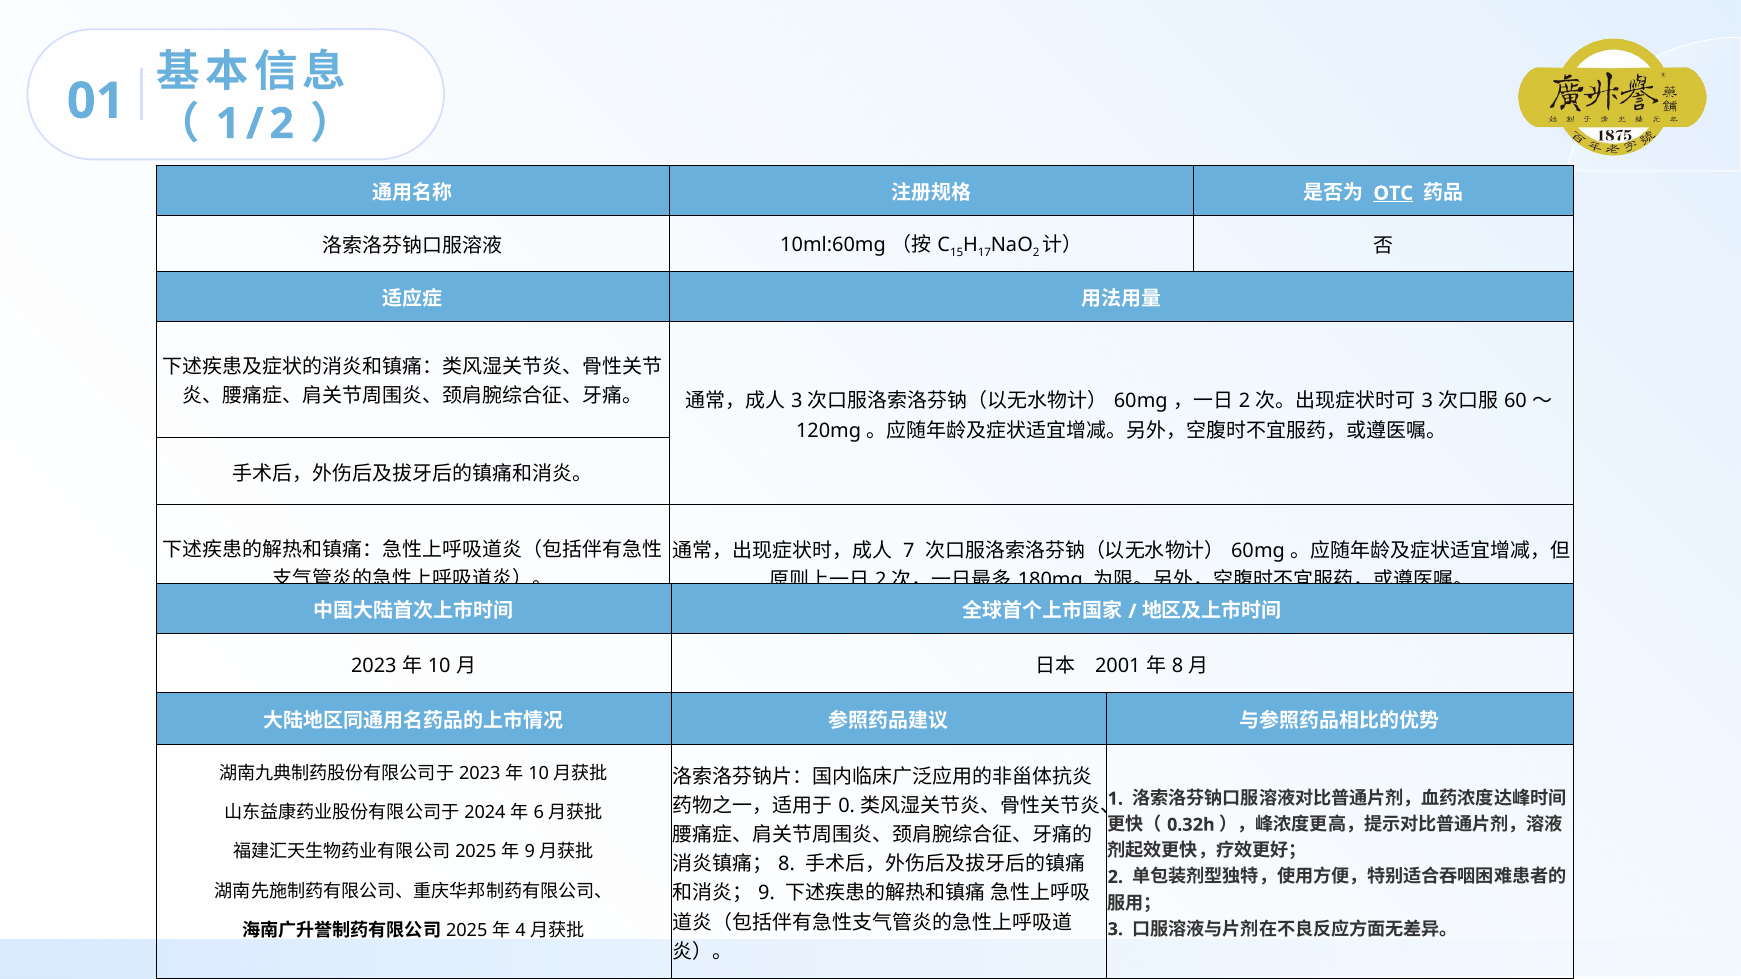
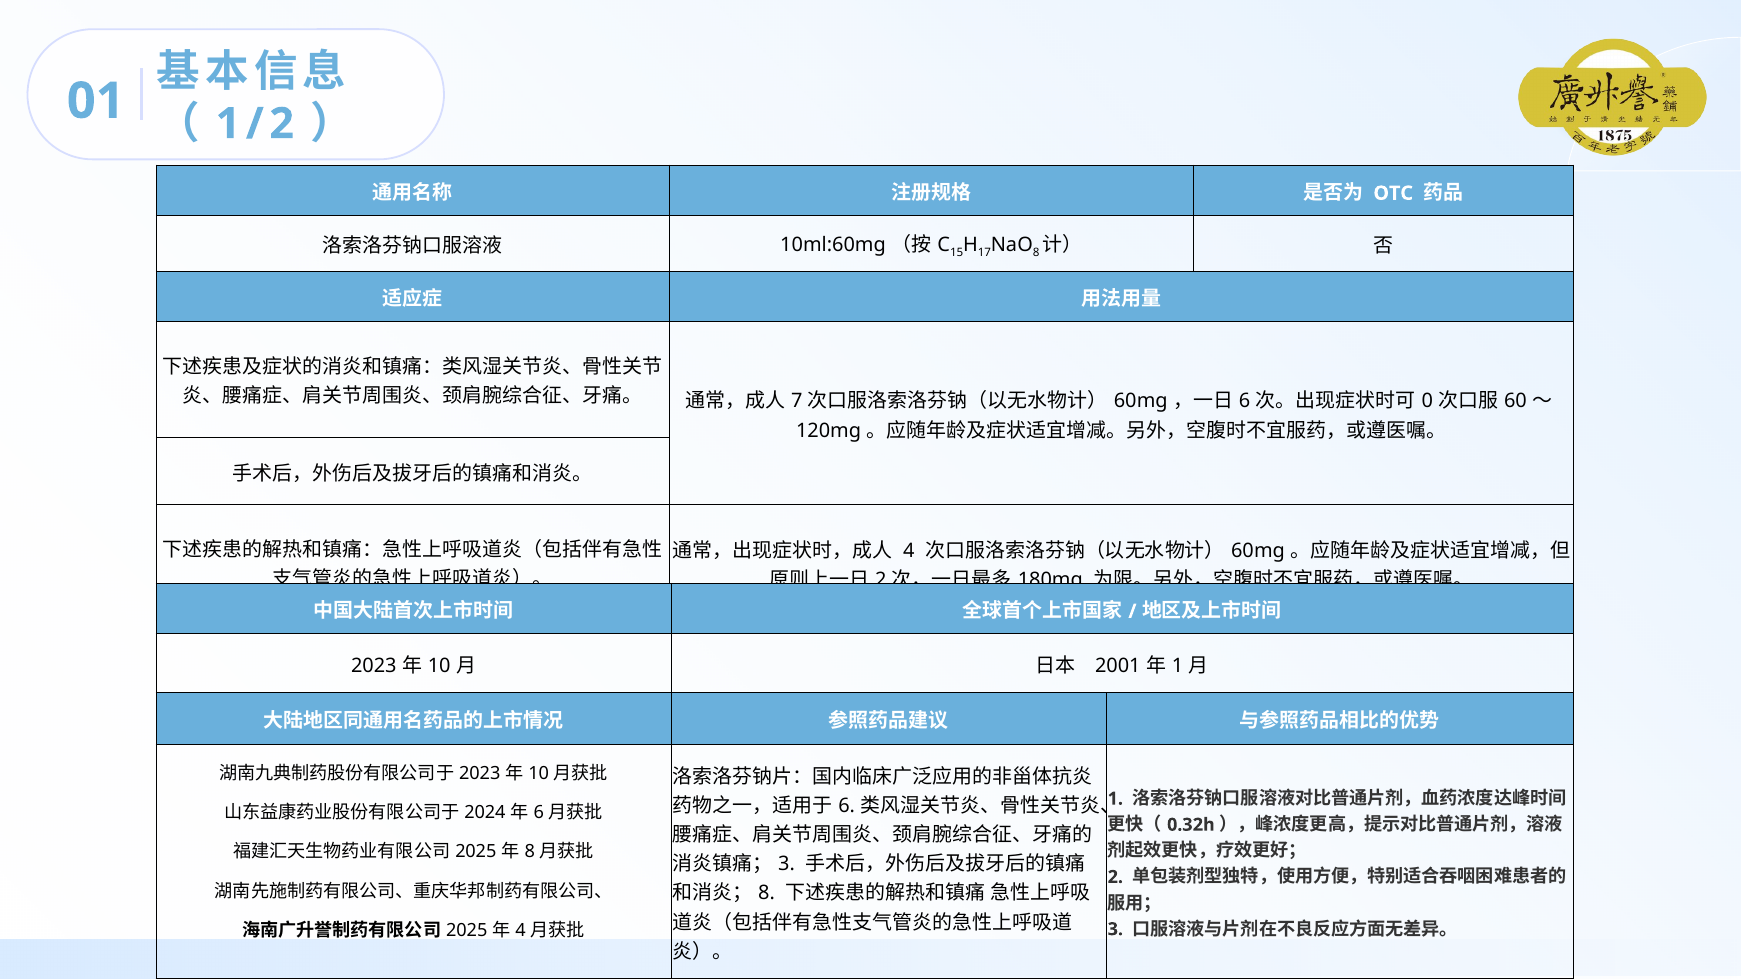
OTC underline: present -> none (1393, 193)
2: 2 -> 8 (1036, 253)
3: 3 -> 7 (797, 401)
2: 2 -> 6 (1245, 401)
3: 3 -> 0 (1427, 401)
7: 7 -> 4 (909, 551)
8: 8 -> 1 (1178, 666)
0: 0 -> 6 (847, 806)
9: 9 -> 8 (530, 852)
8: 8 -> 3 (787, 865)
9: 9 -> 8 (767, 894)
